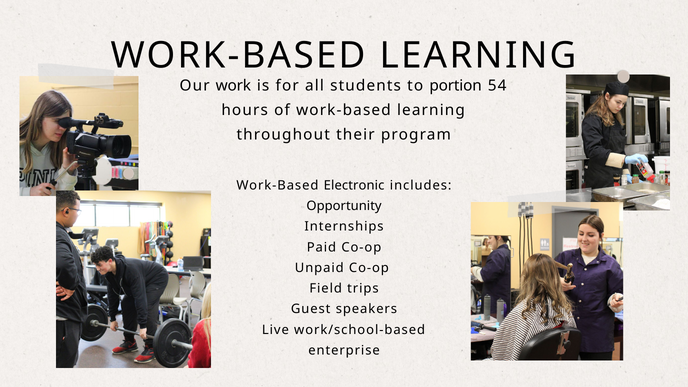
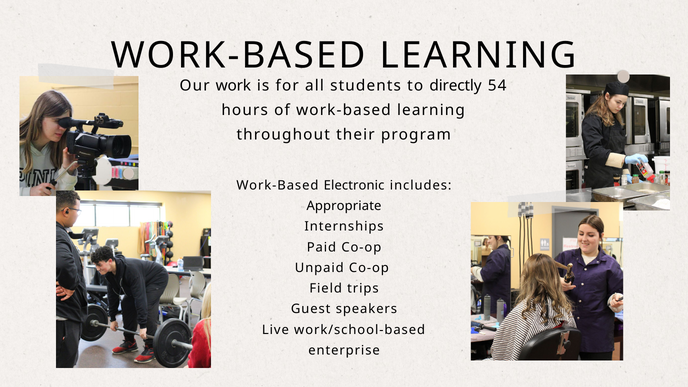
portion: portion -> directly (456, 86)
Opportunity: Opportunity -> Appropriate (344, 206)
